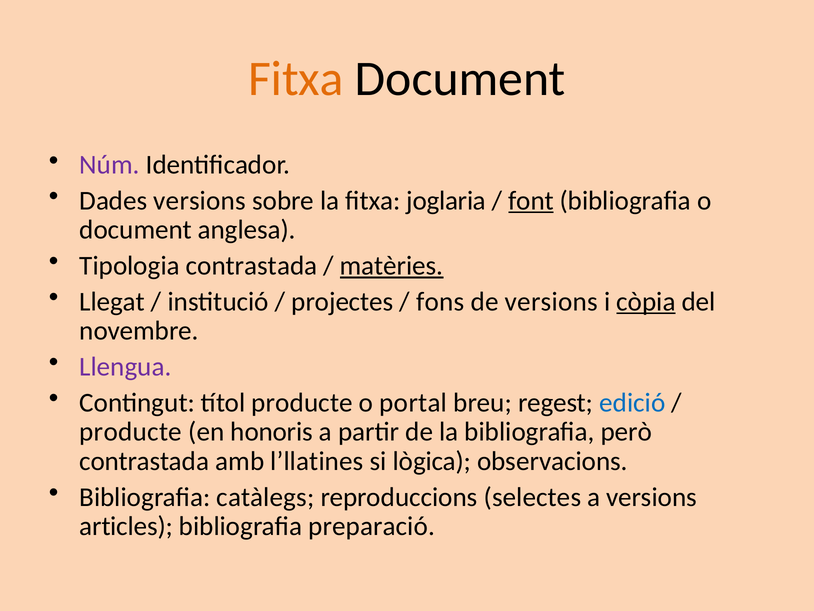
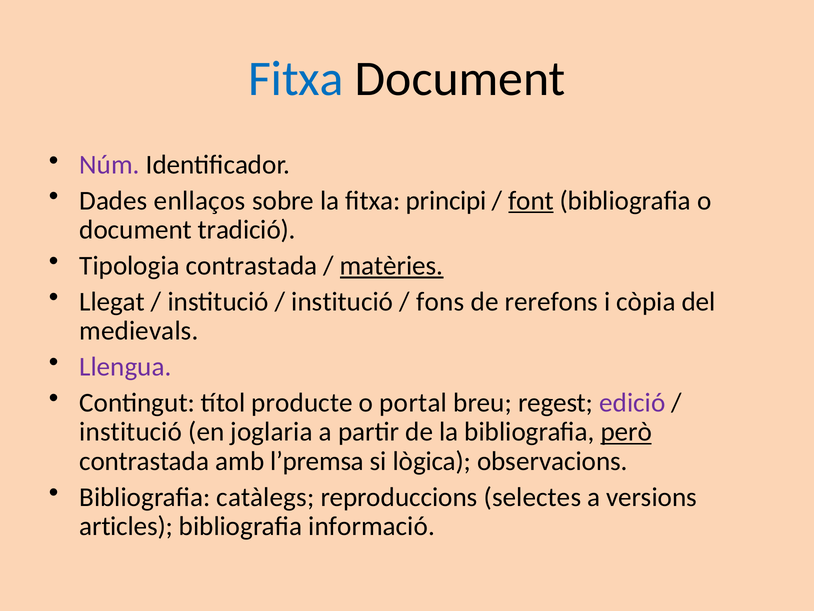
Fitxa colour: orange -> blue (296, 79)
Dades versions: versions -> enllaços (200, 201)
joglaria: joglaria -> principi (446, 201)
anglesa: anglesa -> tradició (247, 230)
projectes: projectes -> institució (342, 301)
de versions: versions -> rerefons (551, 301)
còpia underline: present -> none (646, 301)
novembre: novembre -> medievals (139, 331)
edició colour: blue -> purple (632, 402)
producte: producte -> institució (131, 432)
honoris: honoris -> joglaria (272, 432)
però underline: none -> present (626, 432)
l’llatines: l’llatines -> l’premsa (317, 461)
preparació: preparació -> informació (372, 526)
